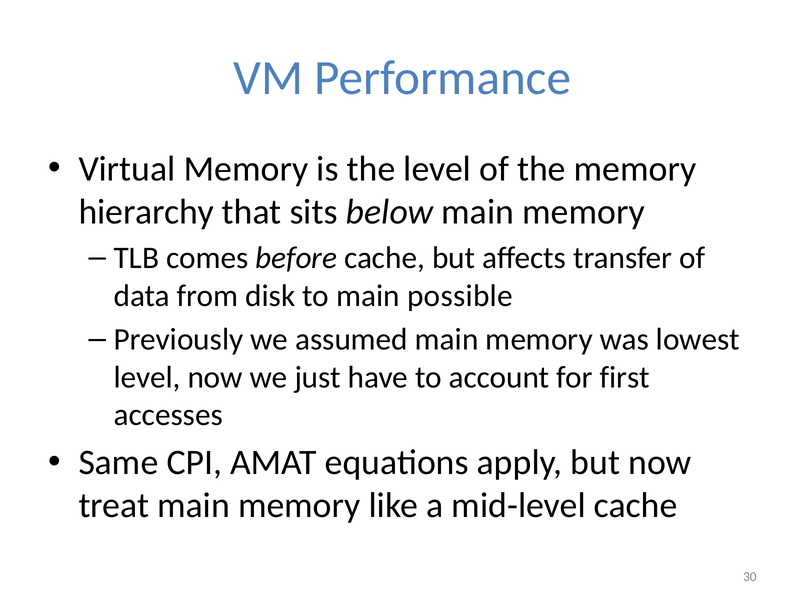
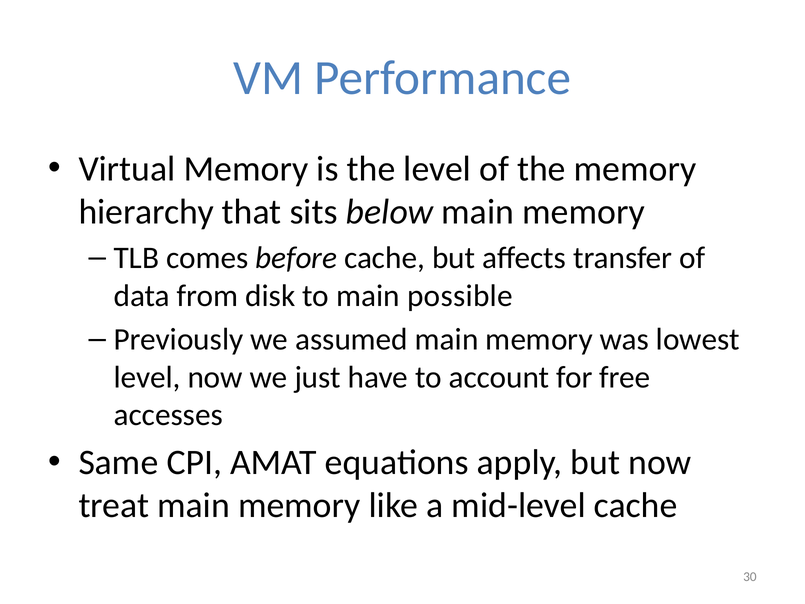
first: first -> free (625, 377)
